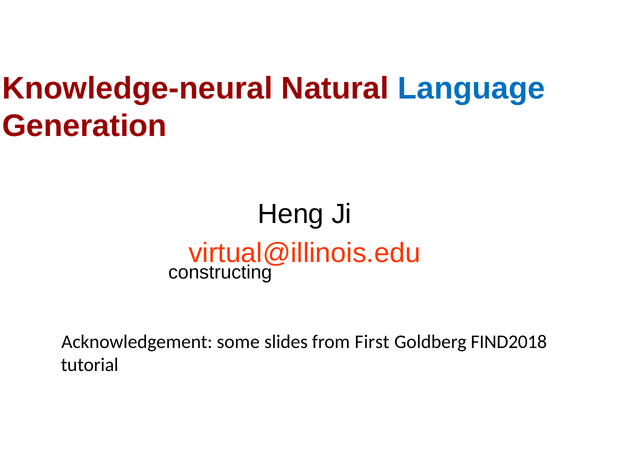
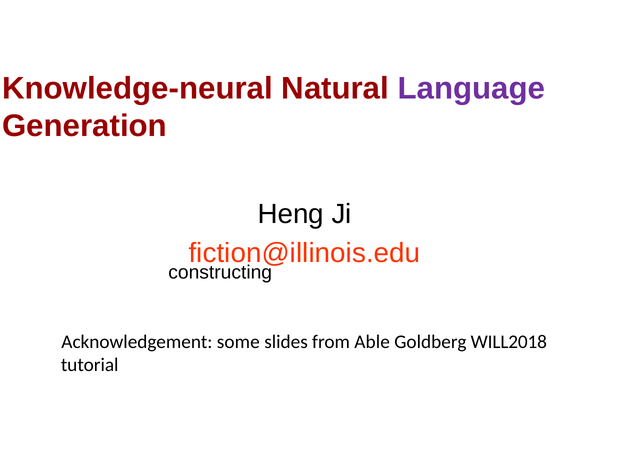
Language colour: blue -> purple (471, 89)
virtual@illinois.edu: virtual@illinois.edu -> fiction@illinois.edu (304, 253)
First: First -> Able (372, 342)
FIND2018: FIND2018 -> WILL2018 (509, 342)
